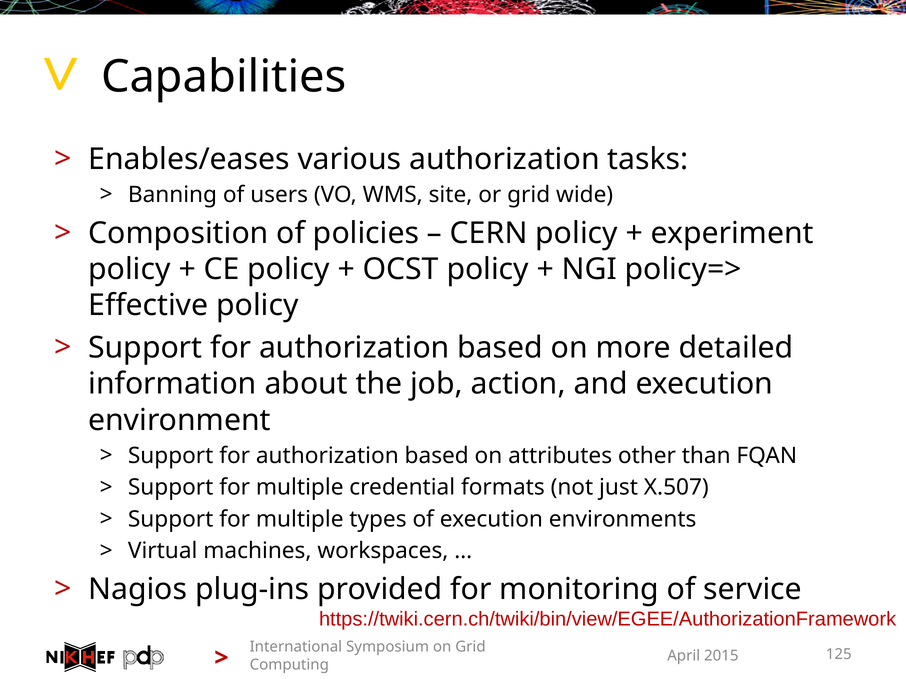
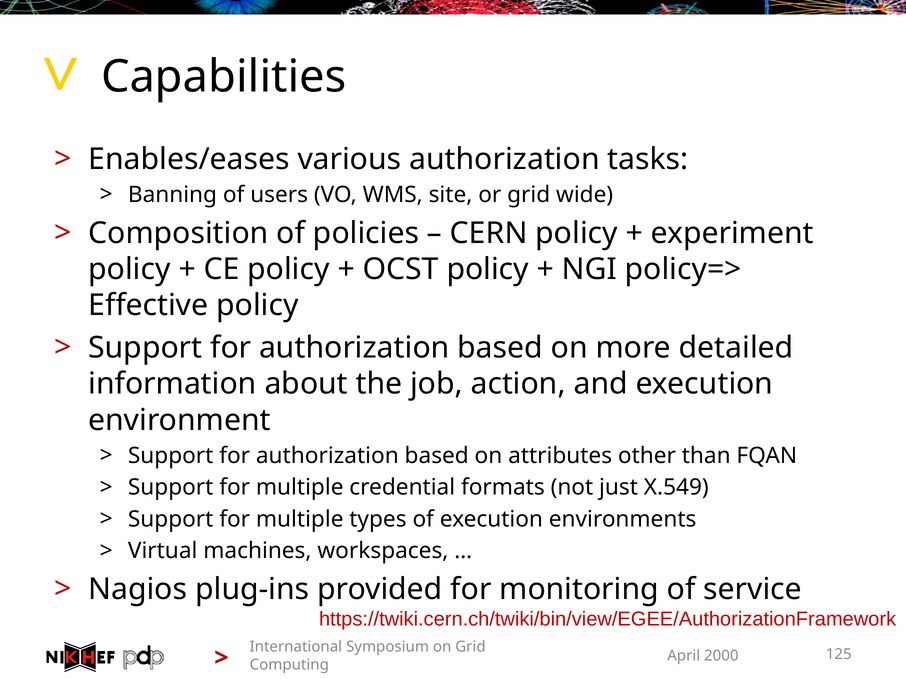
X.507: X.507 -> X.549 (676, 488)
2015: 2015 -> 2000 (721, 656)
